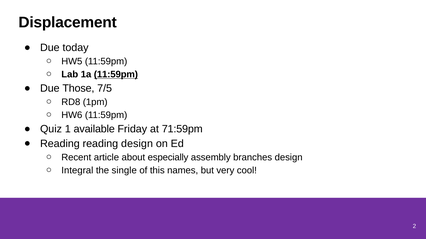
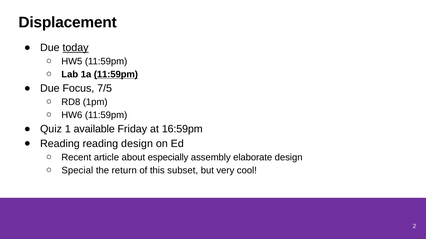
today underline: none -> present (76, 48)
Those: Those -> Focus (78, 89)
71:59pm: 71:59pm -> 16:59pm (182, 129)
branches: branches -> elaborate (253, 158)
Integral: Integral -> Special (77, 171)
single: single -> return (124, 171)
names: names -> subset (183, 171)
